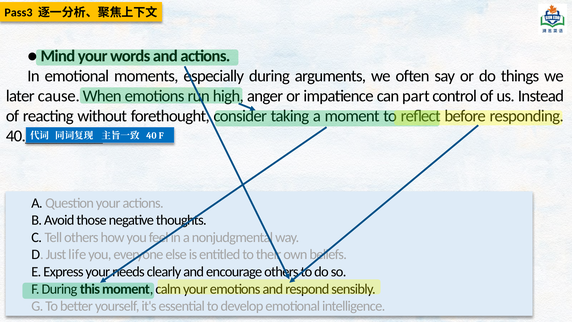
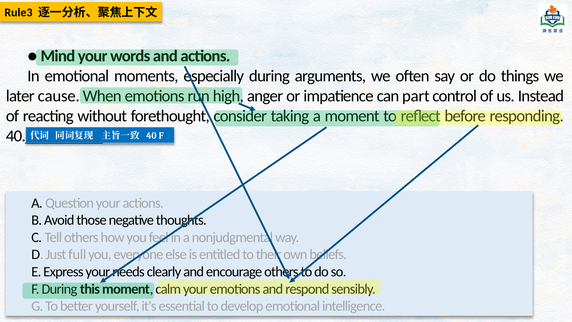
Pass3: Pass3 -> Rule3 (18, 13)
life: life -> full (77, 254)
